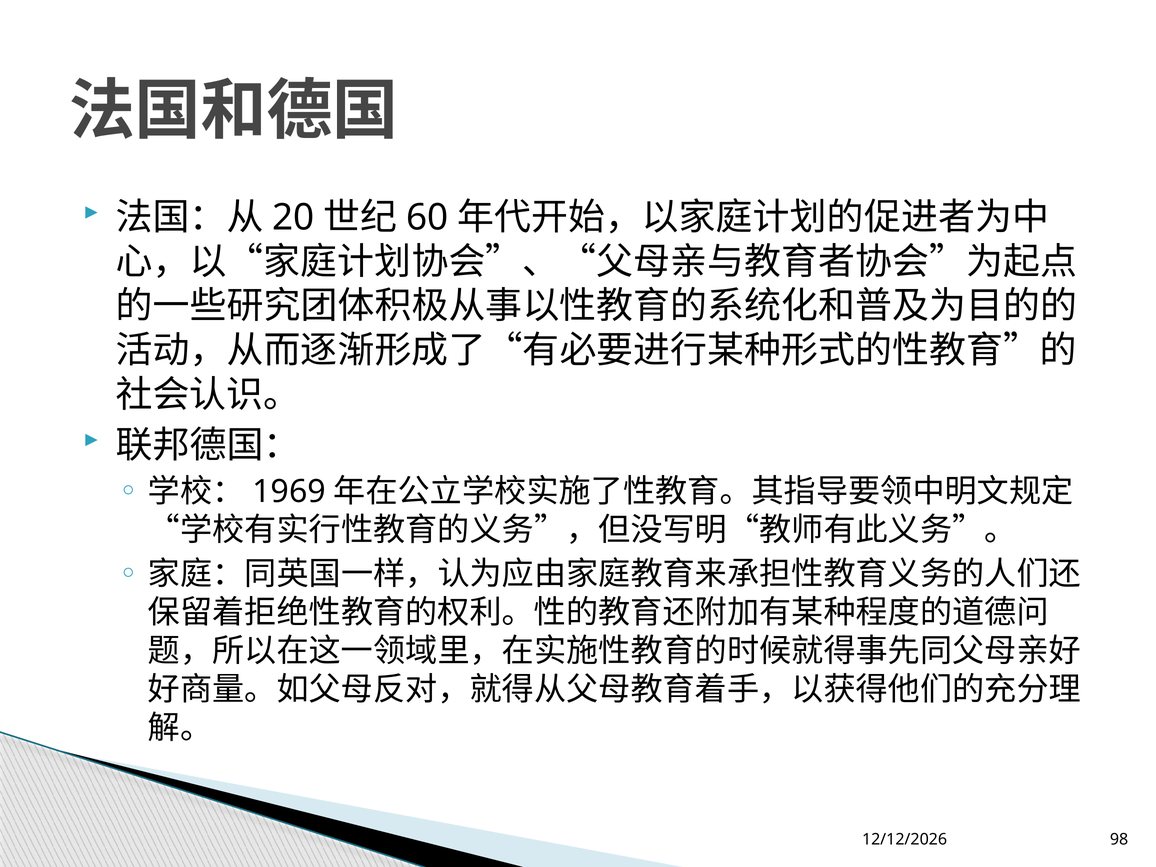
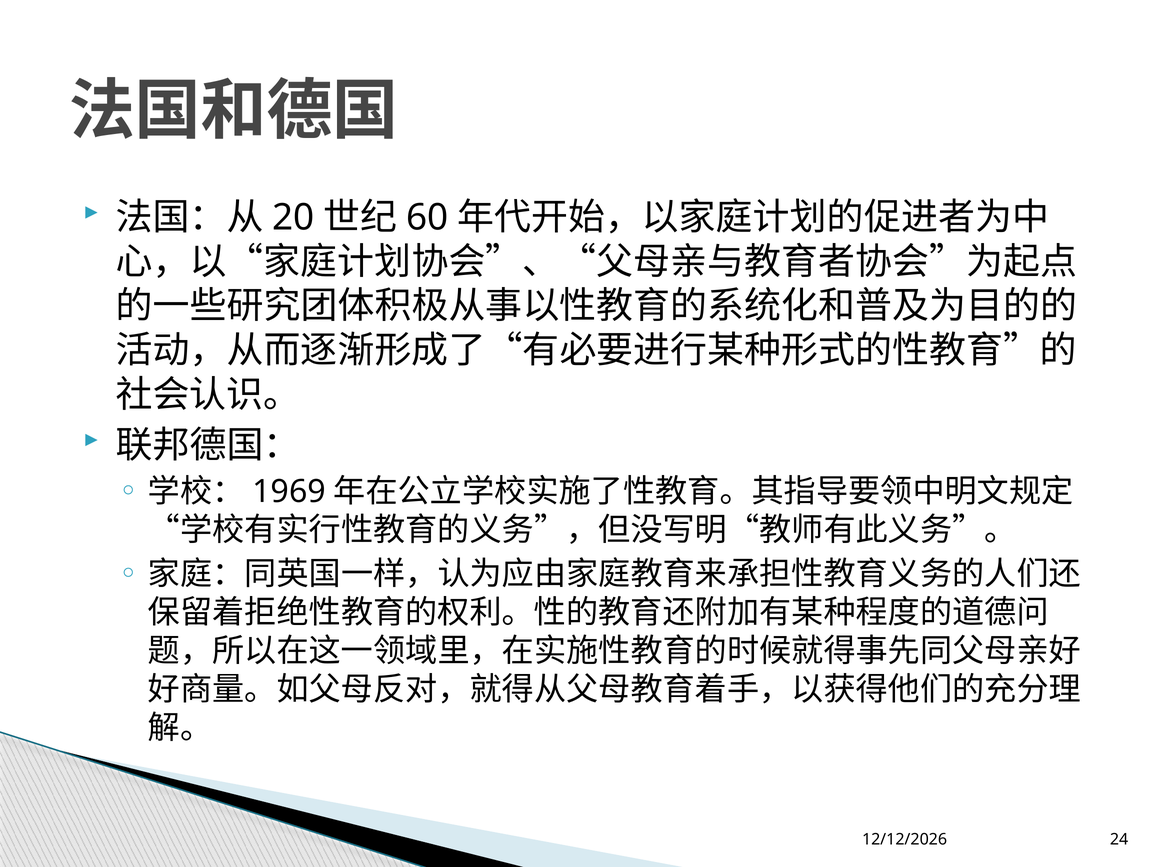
98: 98 -> 24 (1119, 840)
